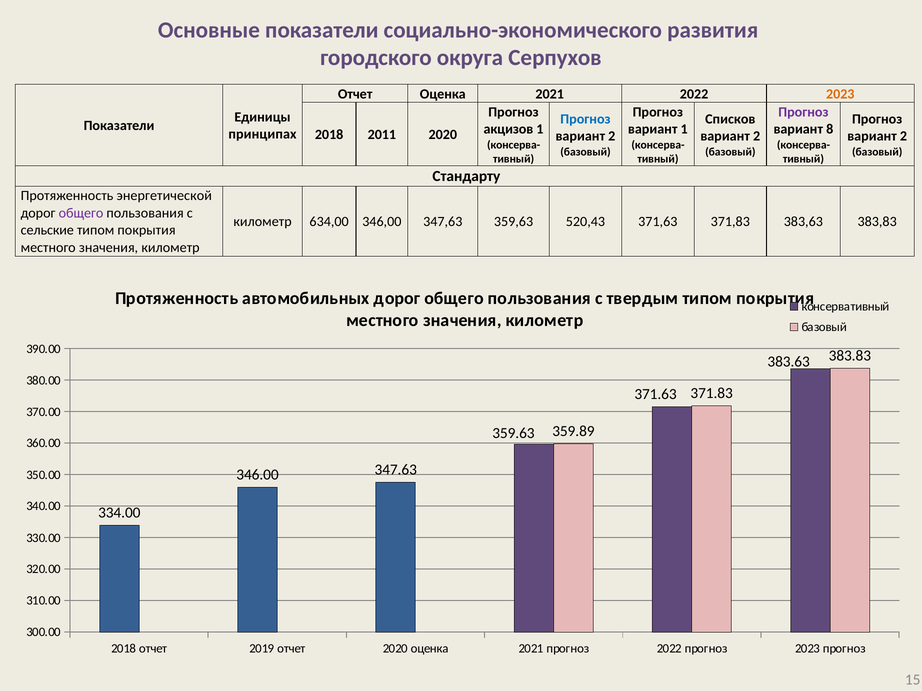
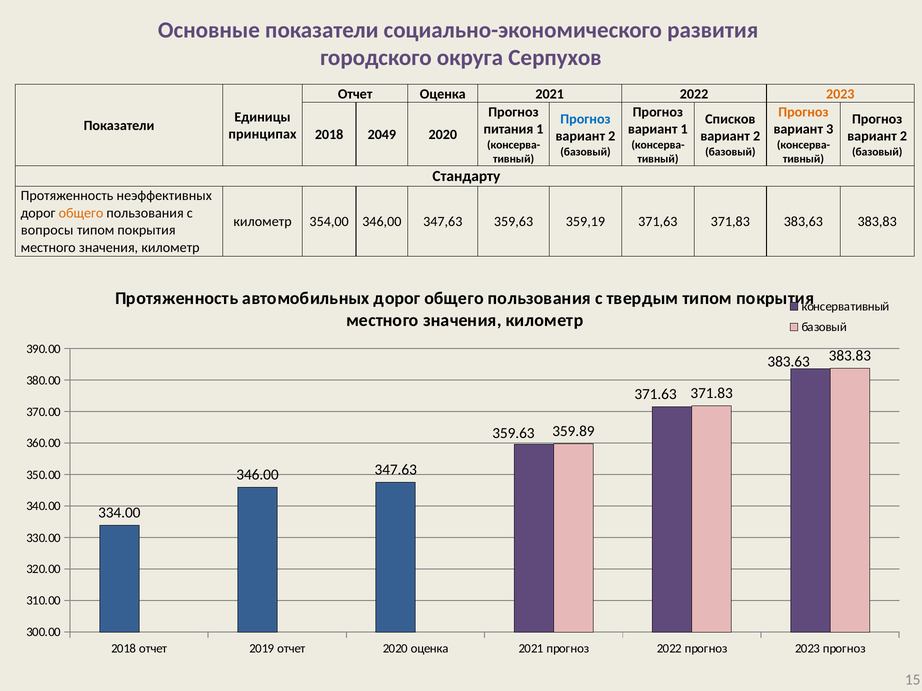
Прогноз colour: purple -> orange (803, 112)
акцизов: акцизов -> питания (508, 129)
8: 8 -> 3 (830, 129)
2011: 2011 -> 2049 (382, 135)
энергетической: энергетической -> неэффективных (164, 196)
общего colour: purple -> orange (81, 213)
634,00: 634,00 -> 354,00 (329, 222)
520,43: 520,43 -> 359,19 (585, 222)
сельские: сельские -> вопросы (47, 230)
